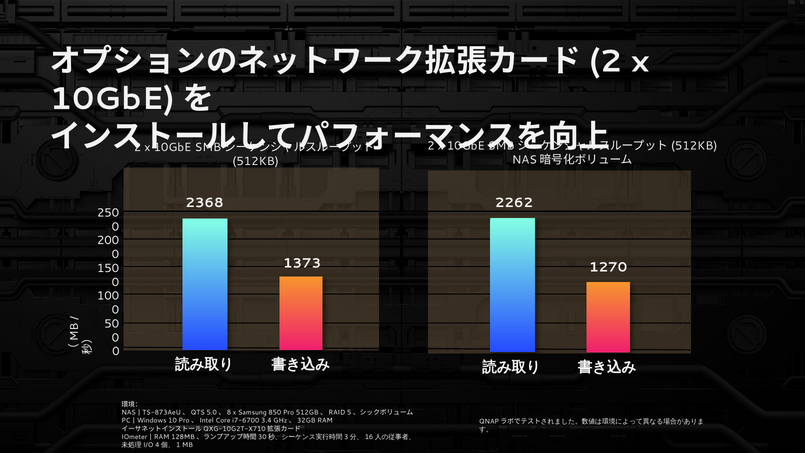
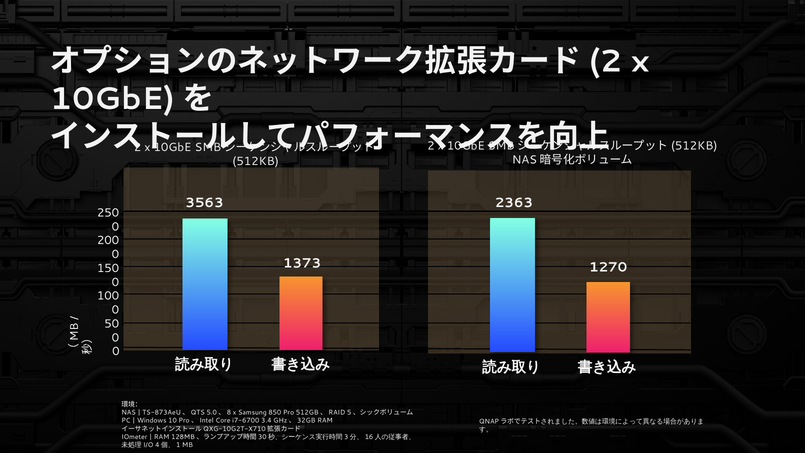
2368: 2368 -> 3563 (205, 203)
2262: 2262 -> 2363 (514, 203)
